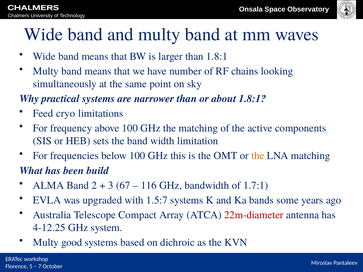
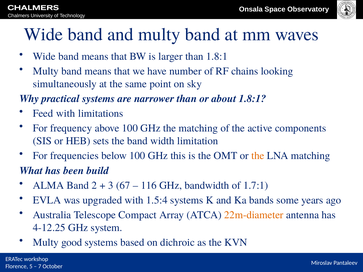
Feed cryo: cryo -> with (66, 114)
1.5:7: 1.5:7 -> 1.5:4 (157, 200)
22m-diameter colour: red -> orange (254, 215)
